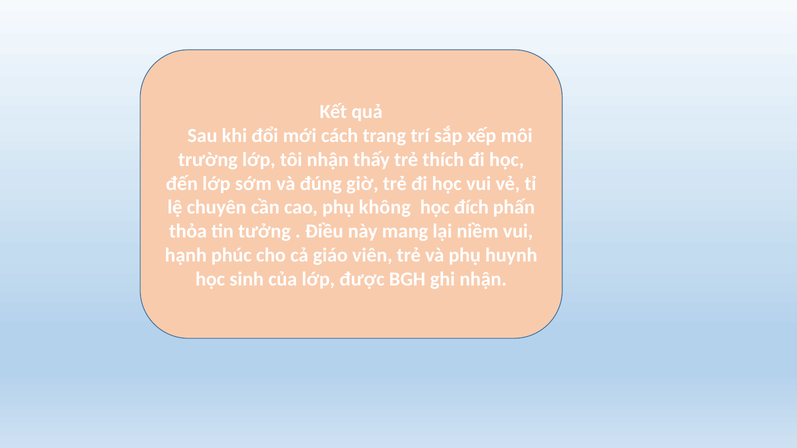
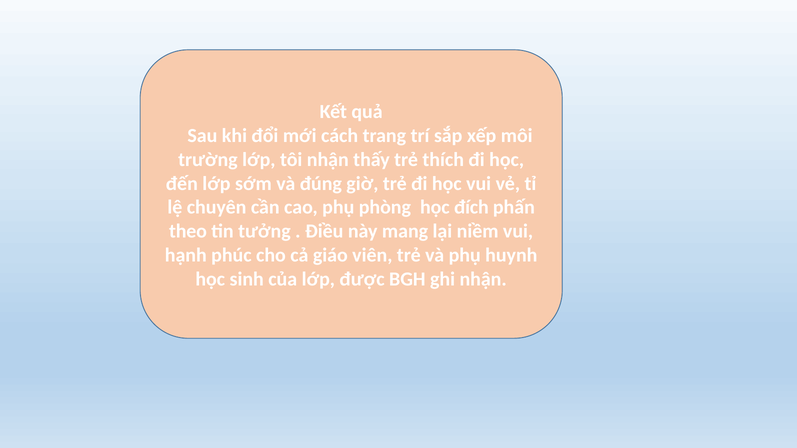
không: không -> phòng (385, 208)
thỏa: thỏa -> theo (188, 231)
